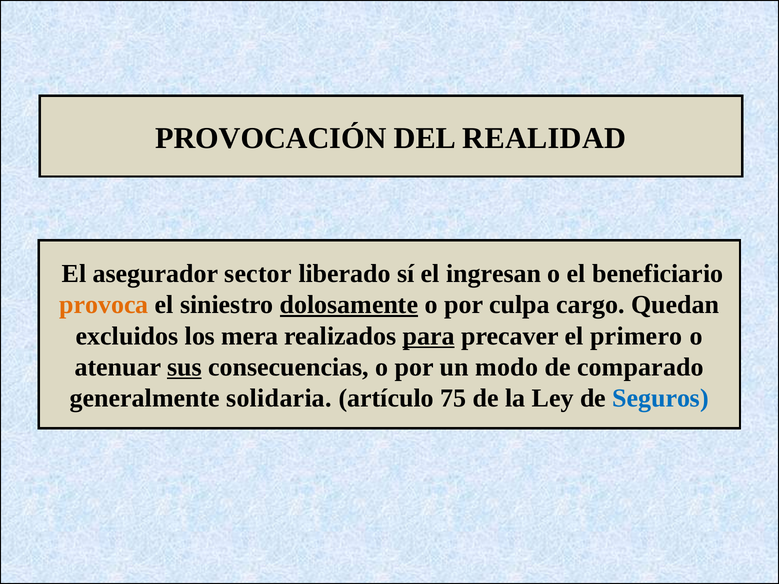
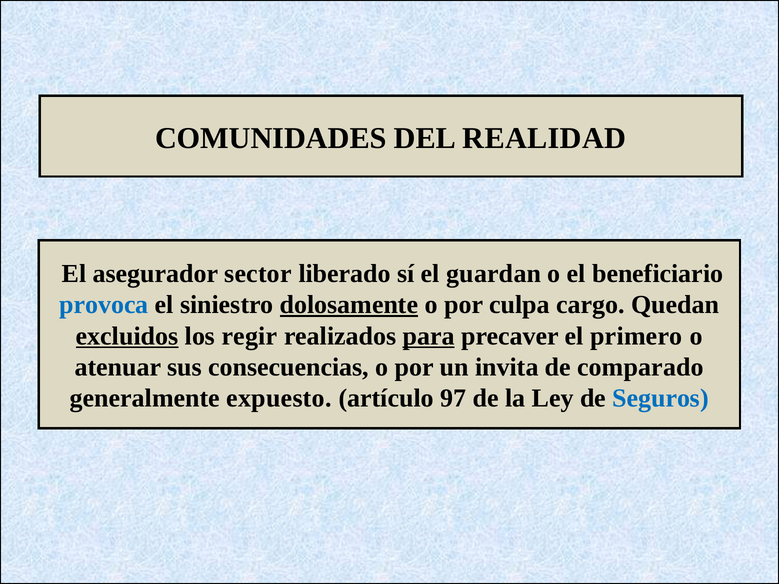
PROVOCACIÓN: PROVOCACIÓN -> COMUNIDADES (271, 138)
ingresan: ingresan -> guardan (494, 274)
provoca colour: orange -> blue (104, 305)
excluidos underline: none -> present (127, 336)
mera: mera -> regir (250, 336)
sus underline: present -> none (184, 367)
modo: modo -> invita (507, 367)
solidaria: solidaria -> expuesto (279, 398)
75: 75 -> 97 (453, 398)
